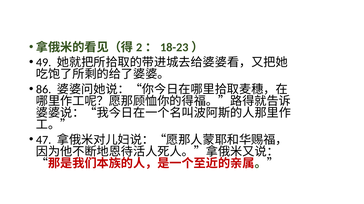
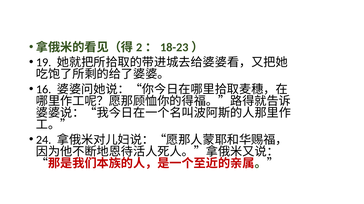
49: 49 -> 19 (44, 63)
86: 86 -> 16 (44, 90)
47: 47 -> 24 (44, 140)
